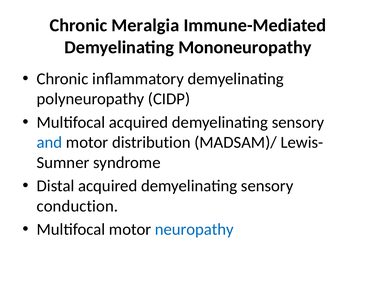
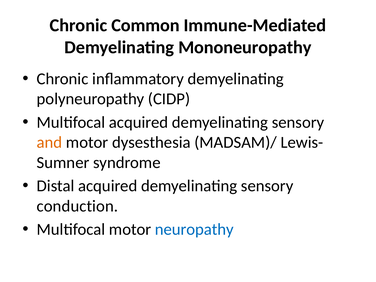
Meralgia: Meralgia -> Common (145, 25)
and colour: blue -> orange (49, 142)
distribution: distribution -> dysesthesia (151, 142)
